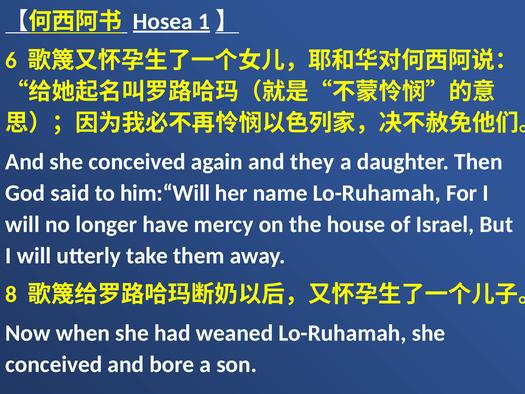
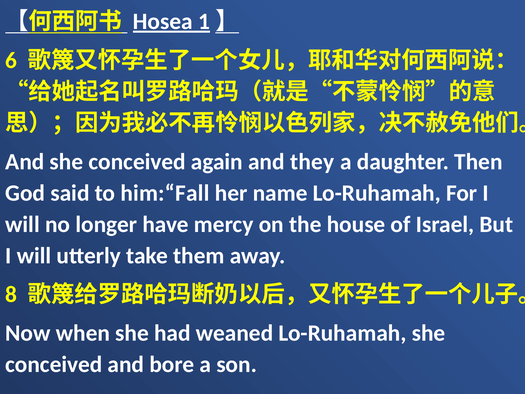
him:“Will: him:“Will -> him:“Fall (165, 193)
